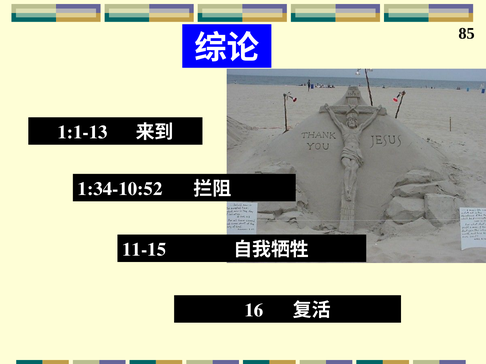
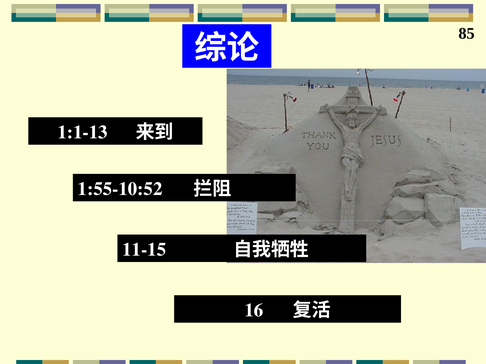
1:34-10:52: 1:34-10:52 -> 1:55-10:52 (120, 189)
